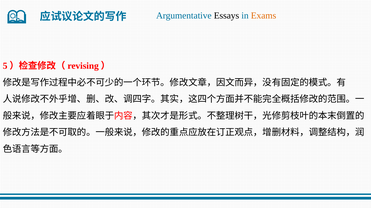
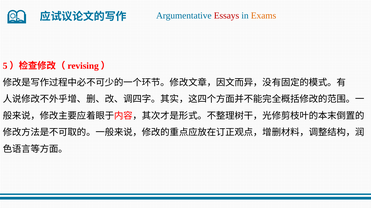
Essays colour: black -> red (226, 16)
